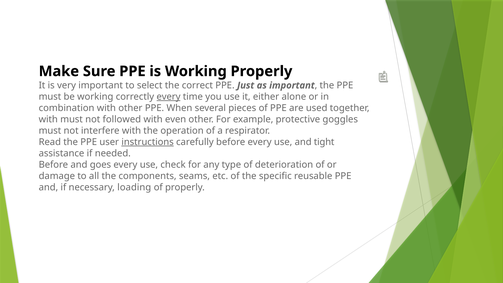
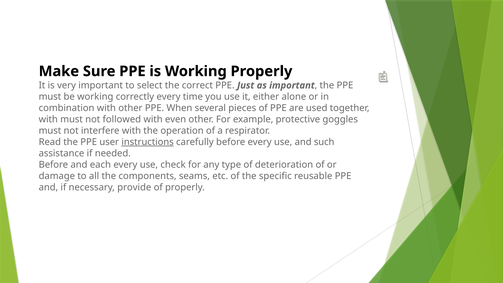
every underline: present -> none (169, 97)
tight: tight -> such (324, 142)
goes: goes -> each (100, 165)
loading: loading -> provide (134, 187)
